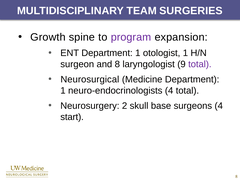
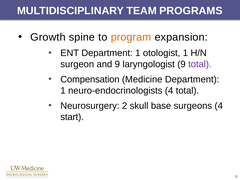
SURGERIES: SURGERIES -> PROGRAMS (191, 11)
program colour: purple -> orange (131, 37)
and 8: 8 -> 9 (117, 64)
Neurosurgical: Neurosurgical -> Compensation (90, 79)
